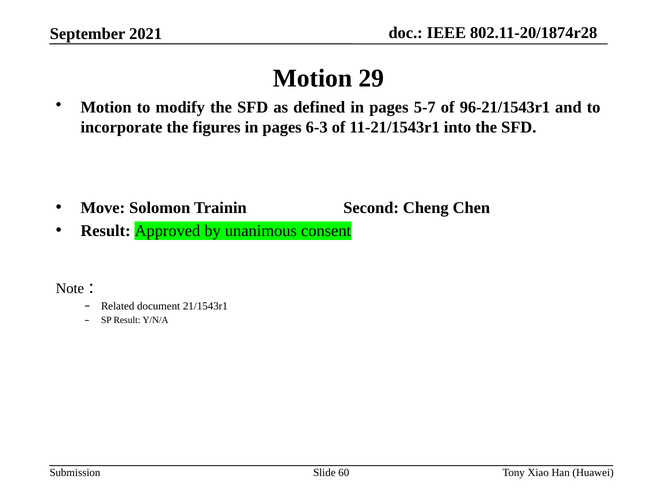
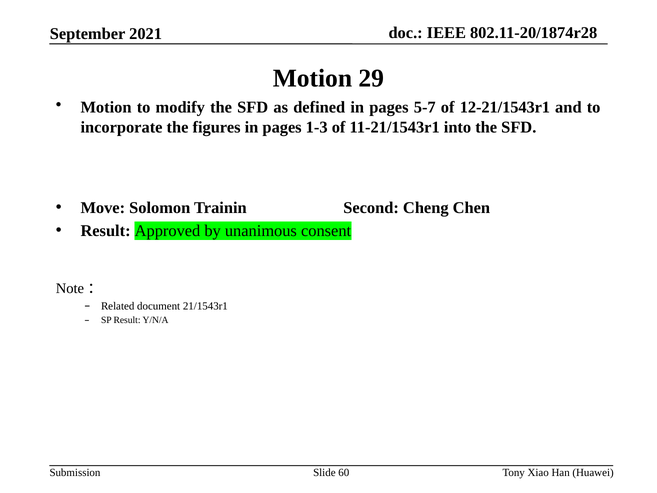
96-21/1543r1: 96-21/1543r1 -> 12-21/1543r1 (505, 107)
6-3: 6-3 -> 1-3 (317, 127)
